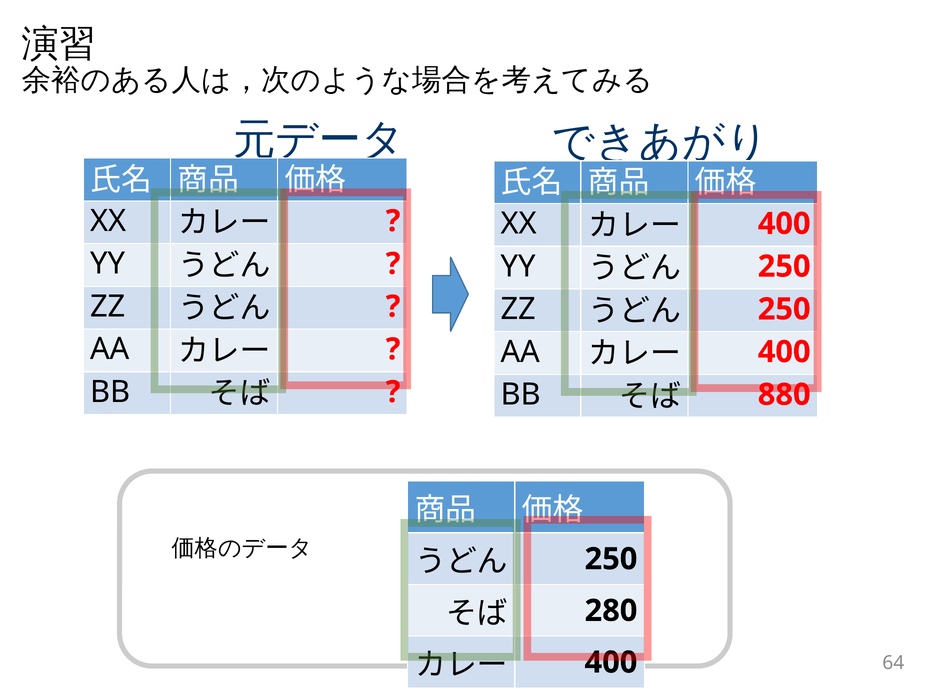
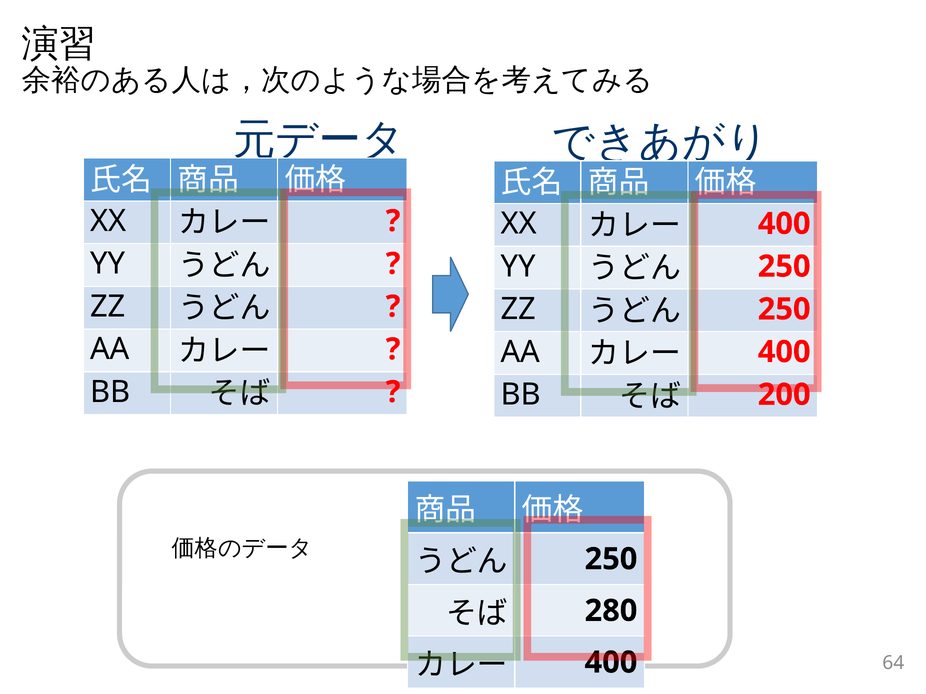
880: 880 -> 200 (784, 395)
